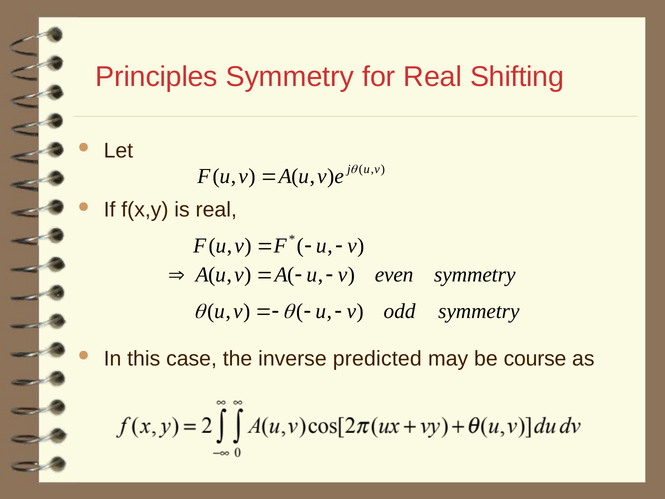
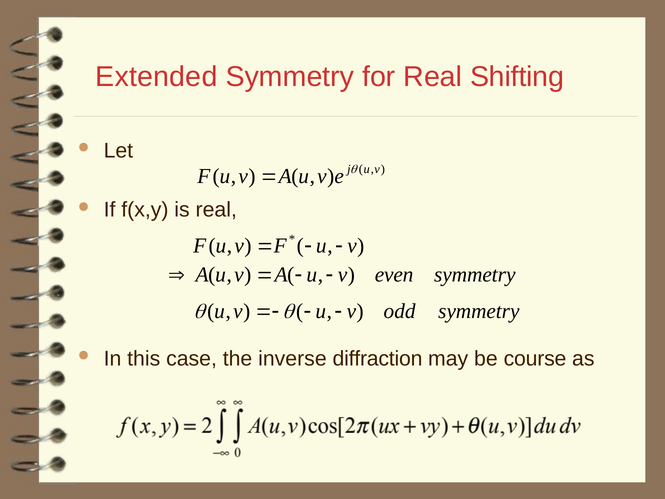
Principles: Principles -> Extended (156, 77)
predicted: predicted -> diffraction (378, 358)
